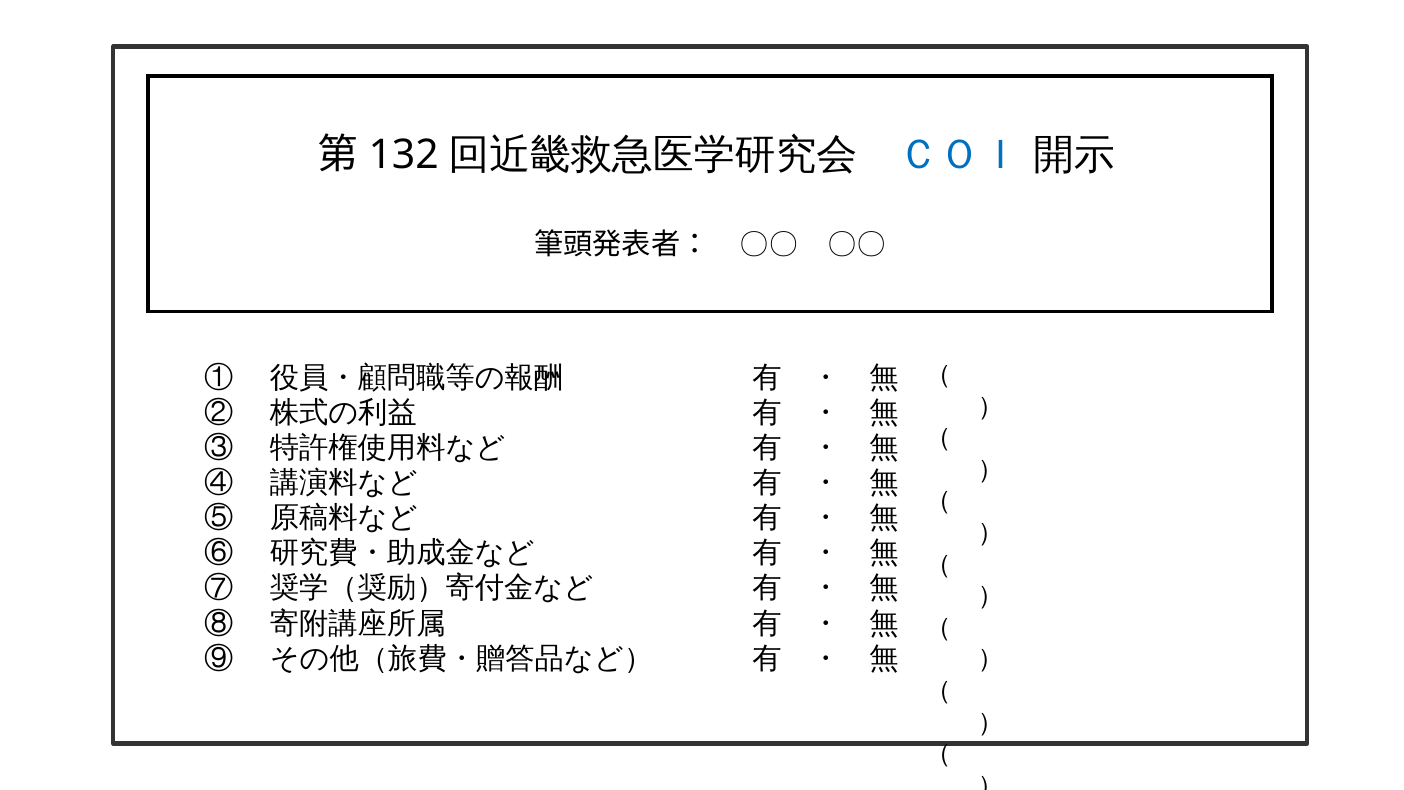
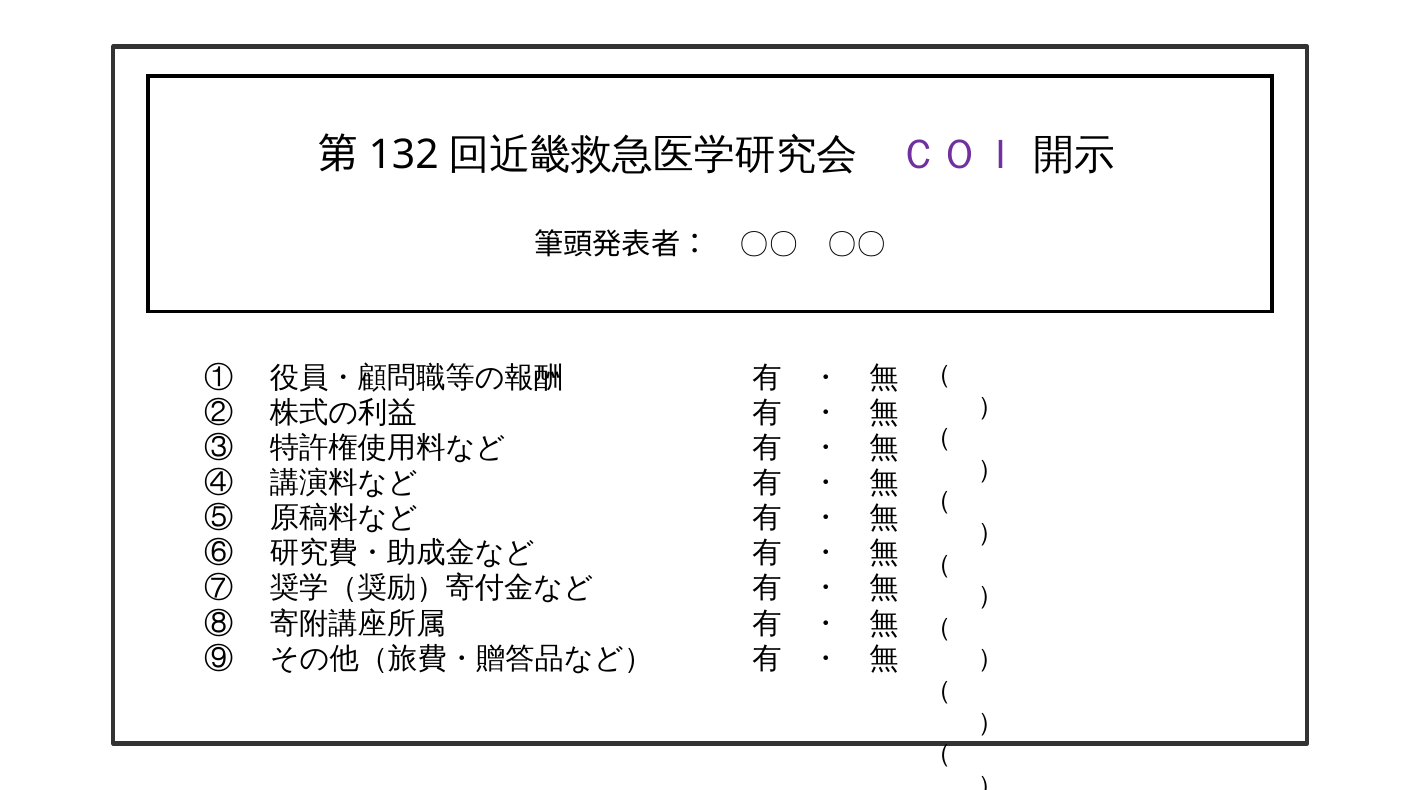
ＣＯＩ colour: blue -> purple (960, 155)
